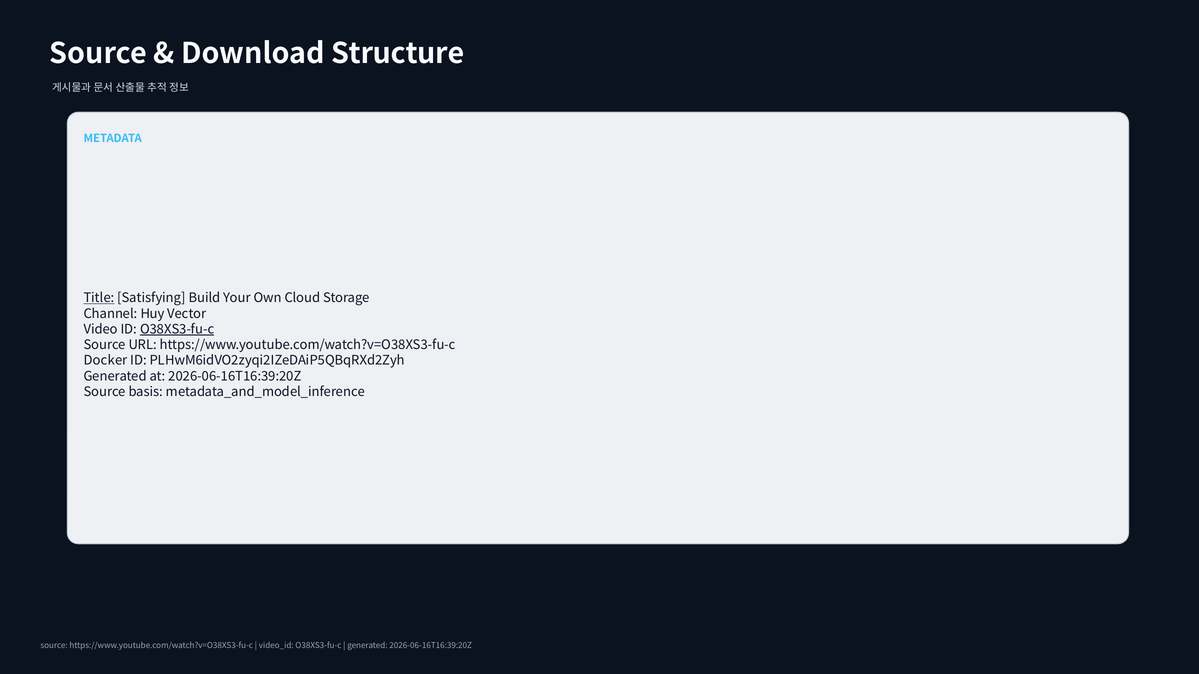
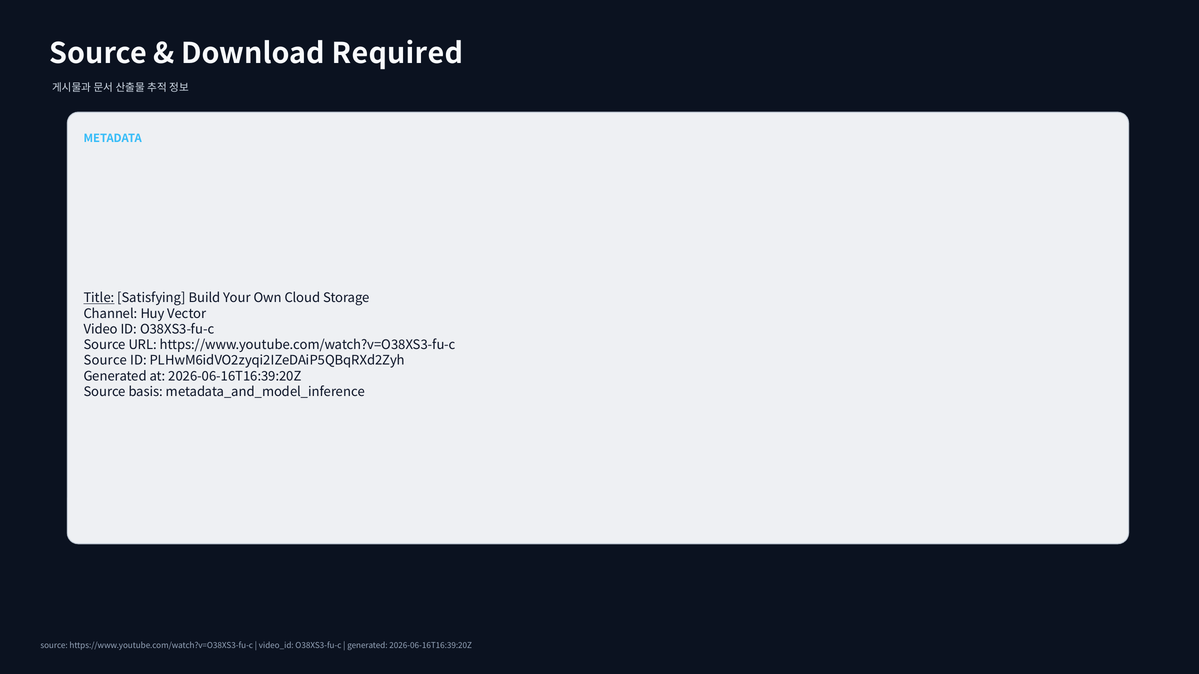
Structure: Structure -> Required (397, 54)
O38XS3-fu-c underline: present -> none (177, 330)
Docker: Docker -> Source (106, 361)
